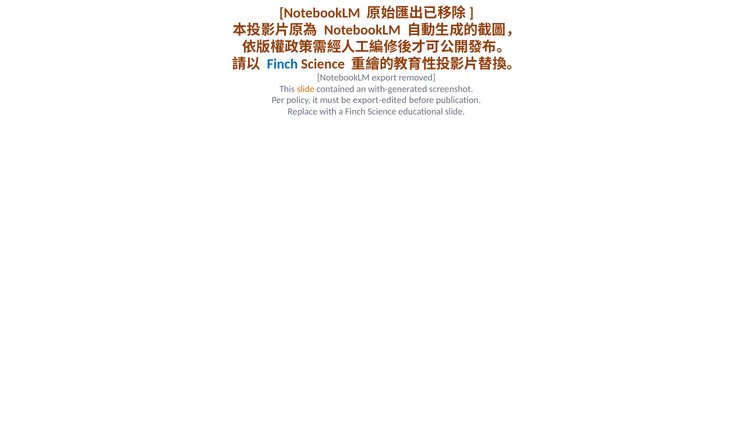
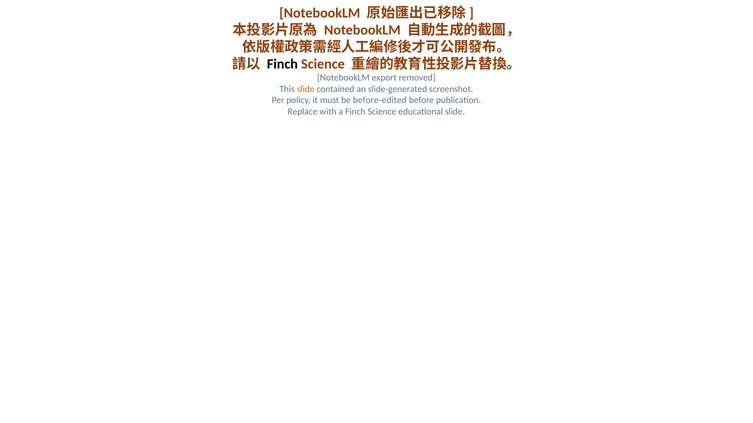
Finch colour: blue -> black (282, 64)
with-generated: with-generated -> slide-generated (398, 89)
export-edited: export-edited -> before-edited (380, 100)
